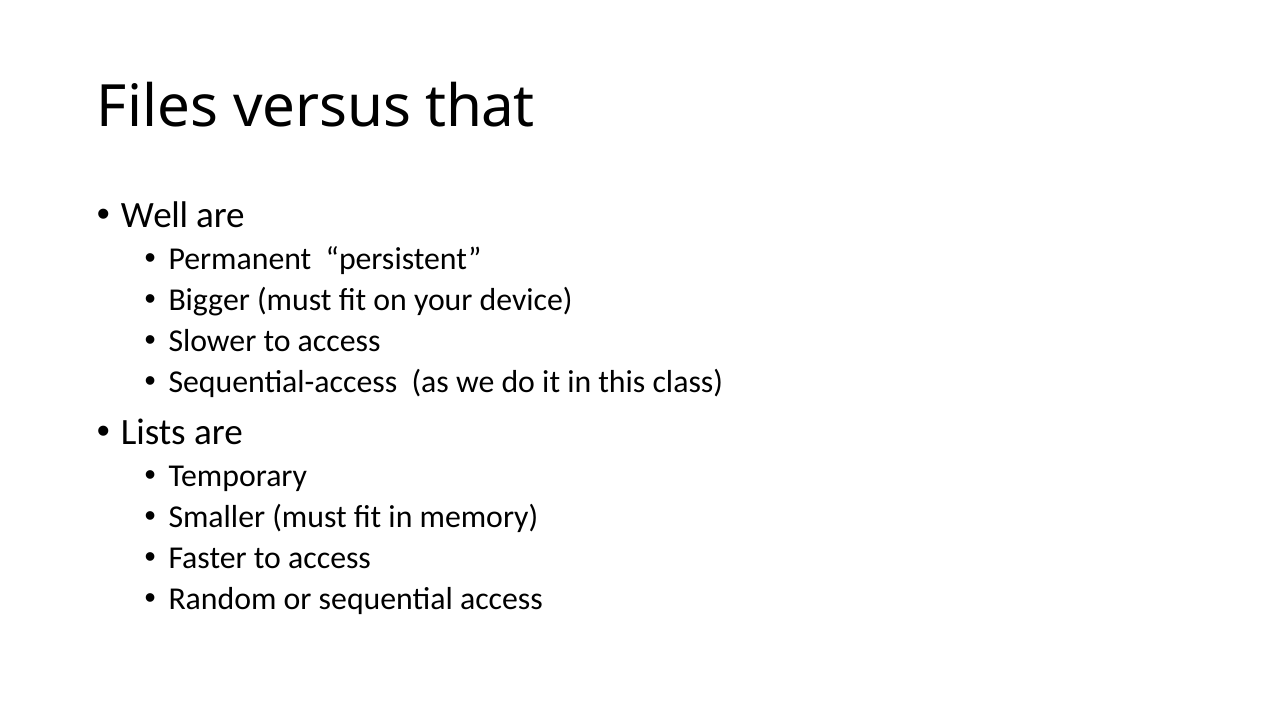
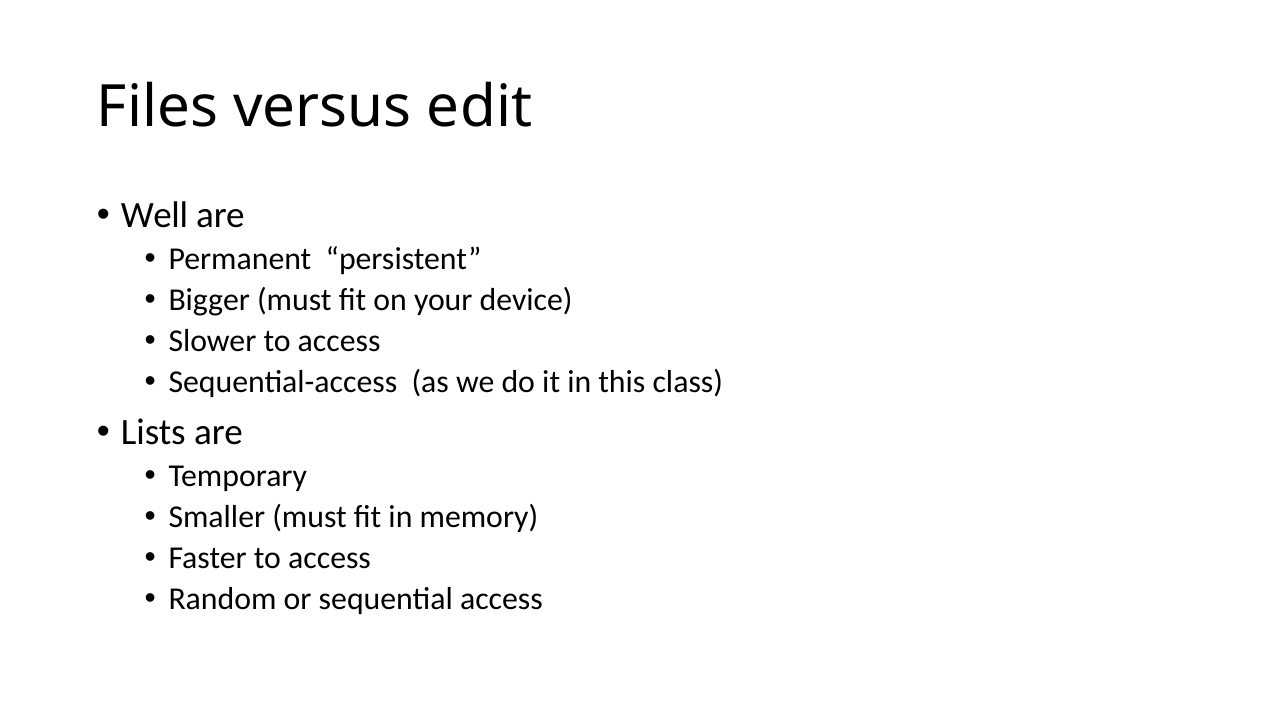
that: that -> edit (480, 107)
